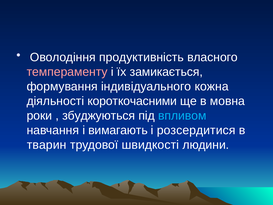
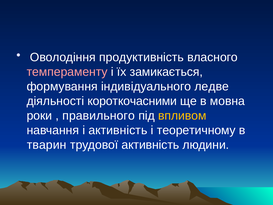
кожна: кожна -> ледве (212, 86)
збуджуються: збуджуються -> правильного (99, 116)
впливом colour: light blue -> yellow (182, 116)
і вимагають: вимагають -> активність (118, 130)
розсердитися: розсердитися -> теоретичному (196, 130)
трудової швидкості: швидкості -> активність (150, 145)
